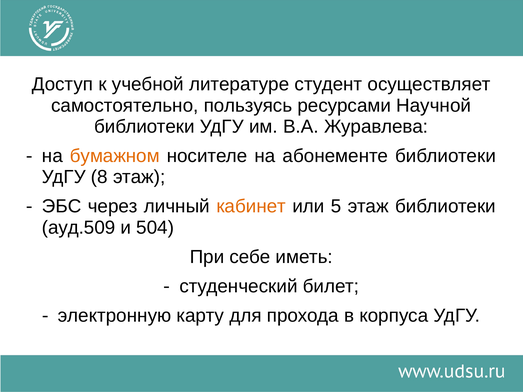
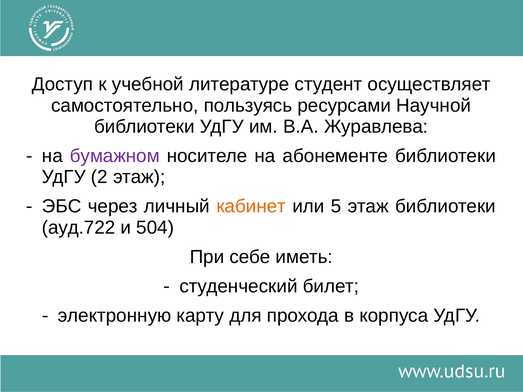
бумажном colour: orange -> purple (115, 156)
8: 8 -> 2 (99, 177)
ауд.509: ауд.509 -> ауд.722 (79, 228)
